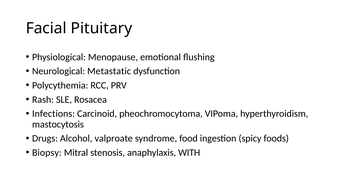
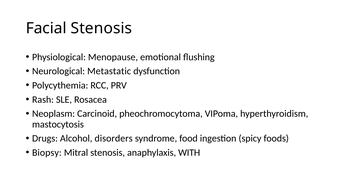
Facial Pituitary: Pituitary -> Stenosis (101, 28)
Infections: Infections -> Neoplasm (54, 114)
valproate: valproate -> disorders (114, 139)
